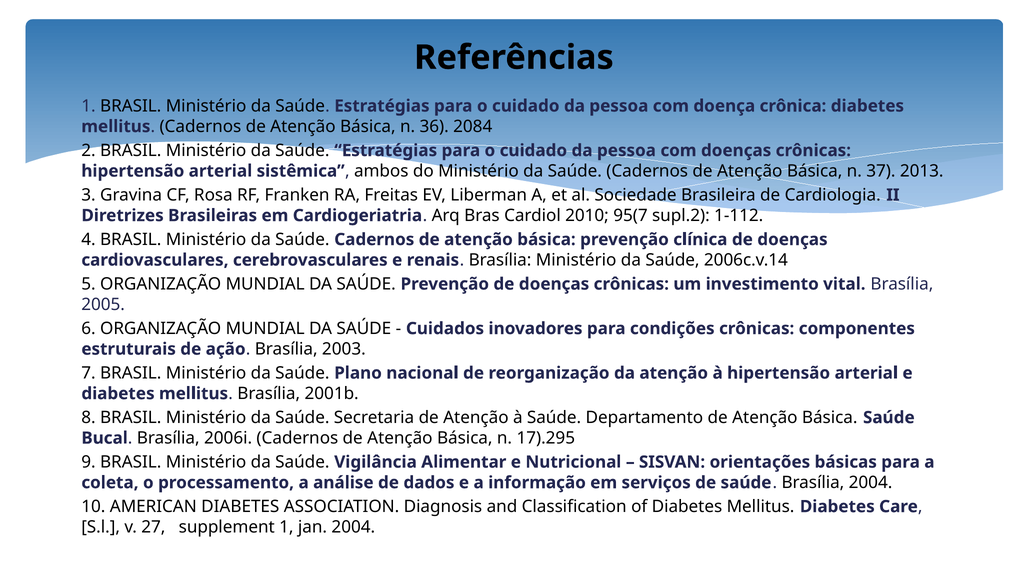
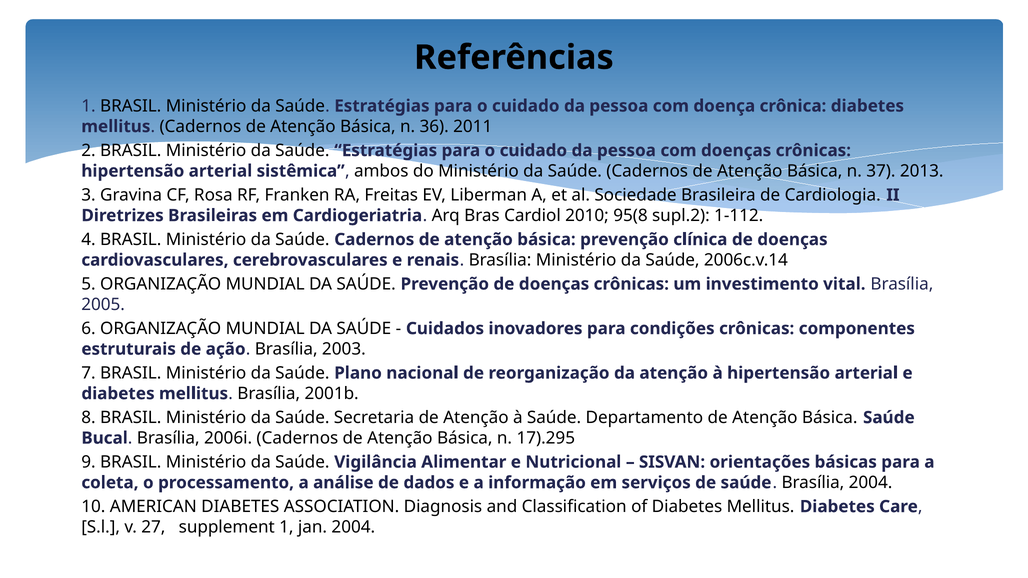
2084: 2084 -> 2011 (473, 127)
95(7: 95(7 -> 95(8 (631, 216)
